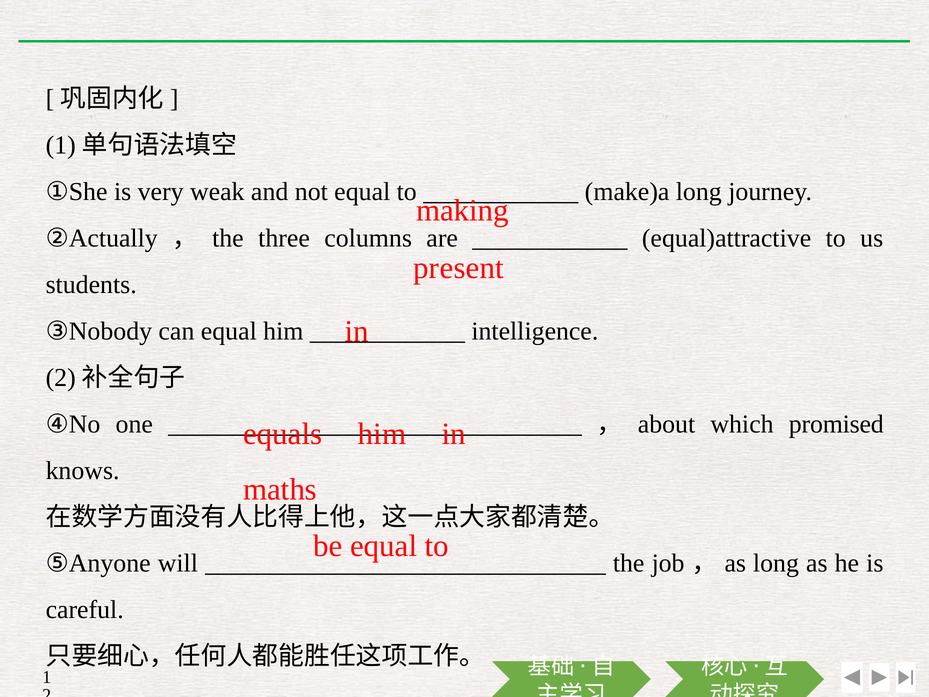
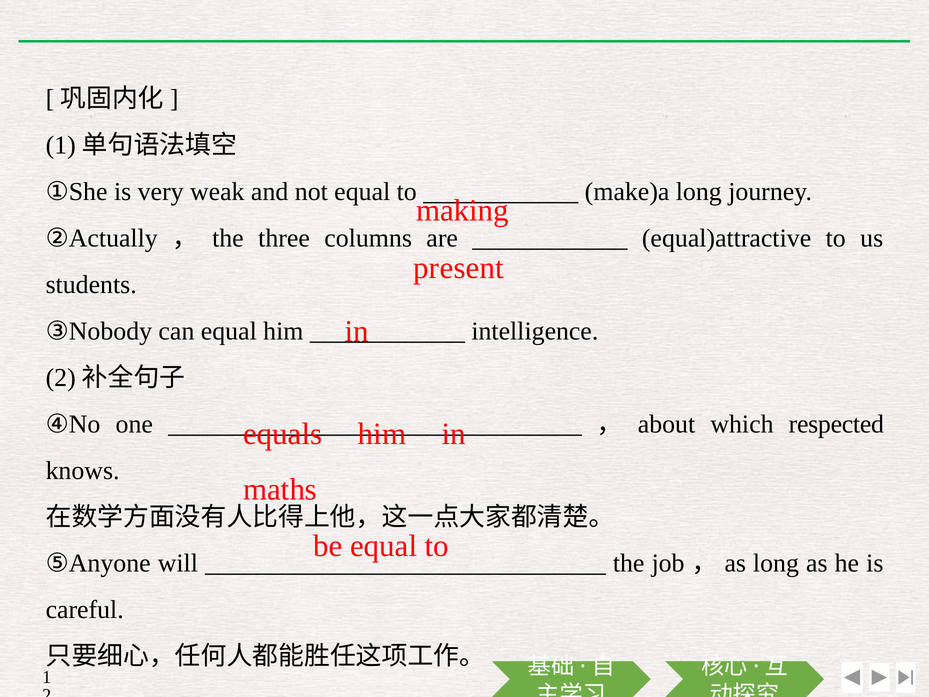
promised: promised -> respected (836, 424)
